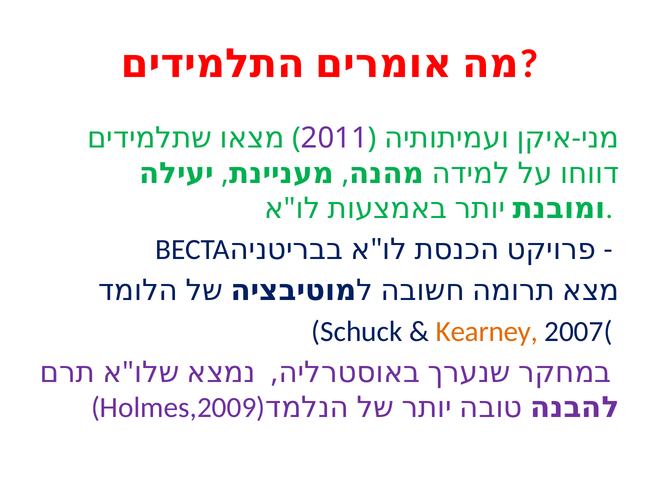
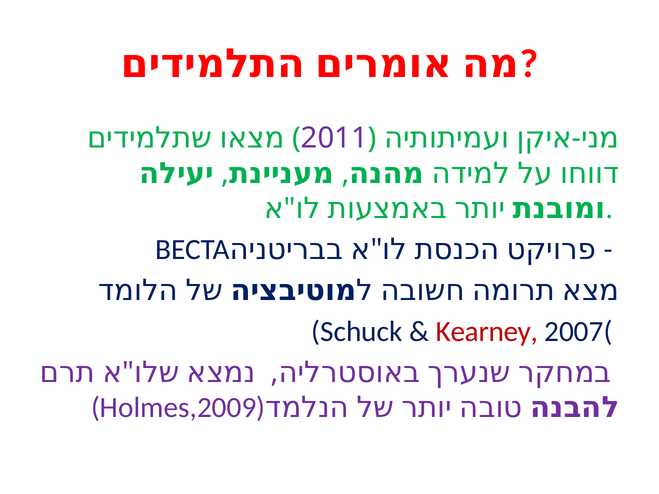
Kearney colour: orange -> red (487, 332)
